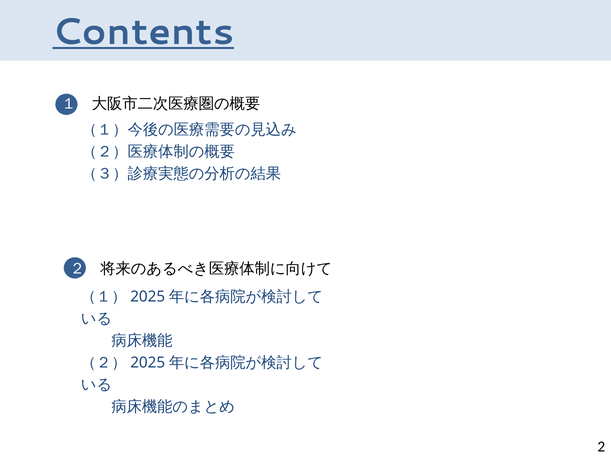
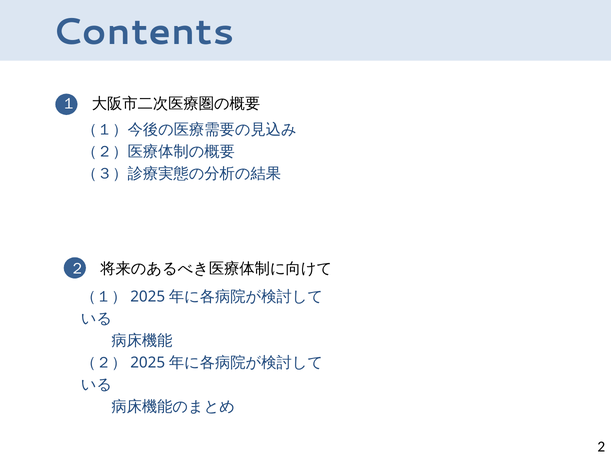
Contents underline: present -> none (143, 32)
